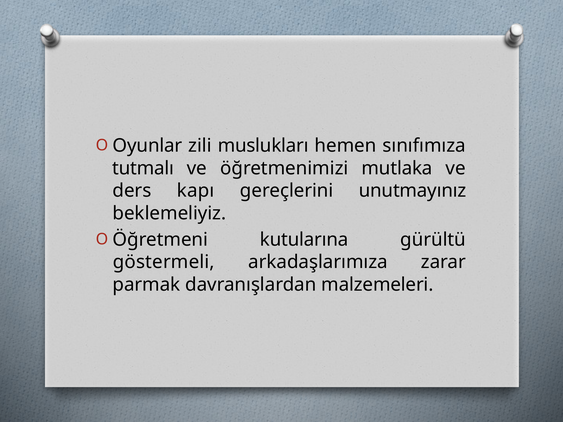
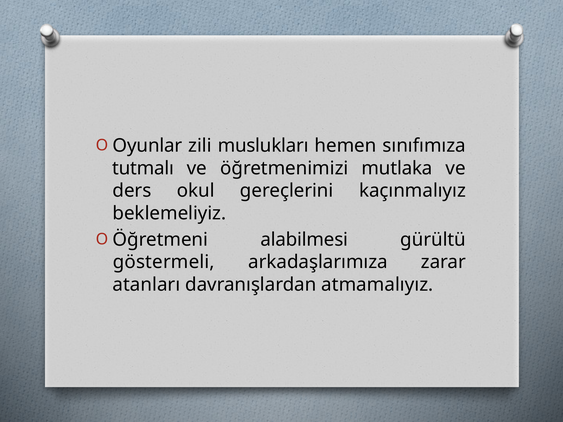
kapı: kapı -> okul (196, 191)
unutmayınız: unutmayınız -> kaçınmalıyız (412, 191)
kutularına: kutularına -> alabilmesi (304, 240)
parmak: parmak -> atanları (146, 285)
malzemeleri: malzemeleri -> atmamalıyız (377, 285)
